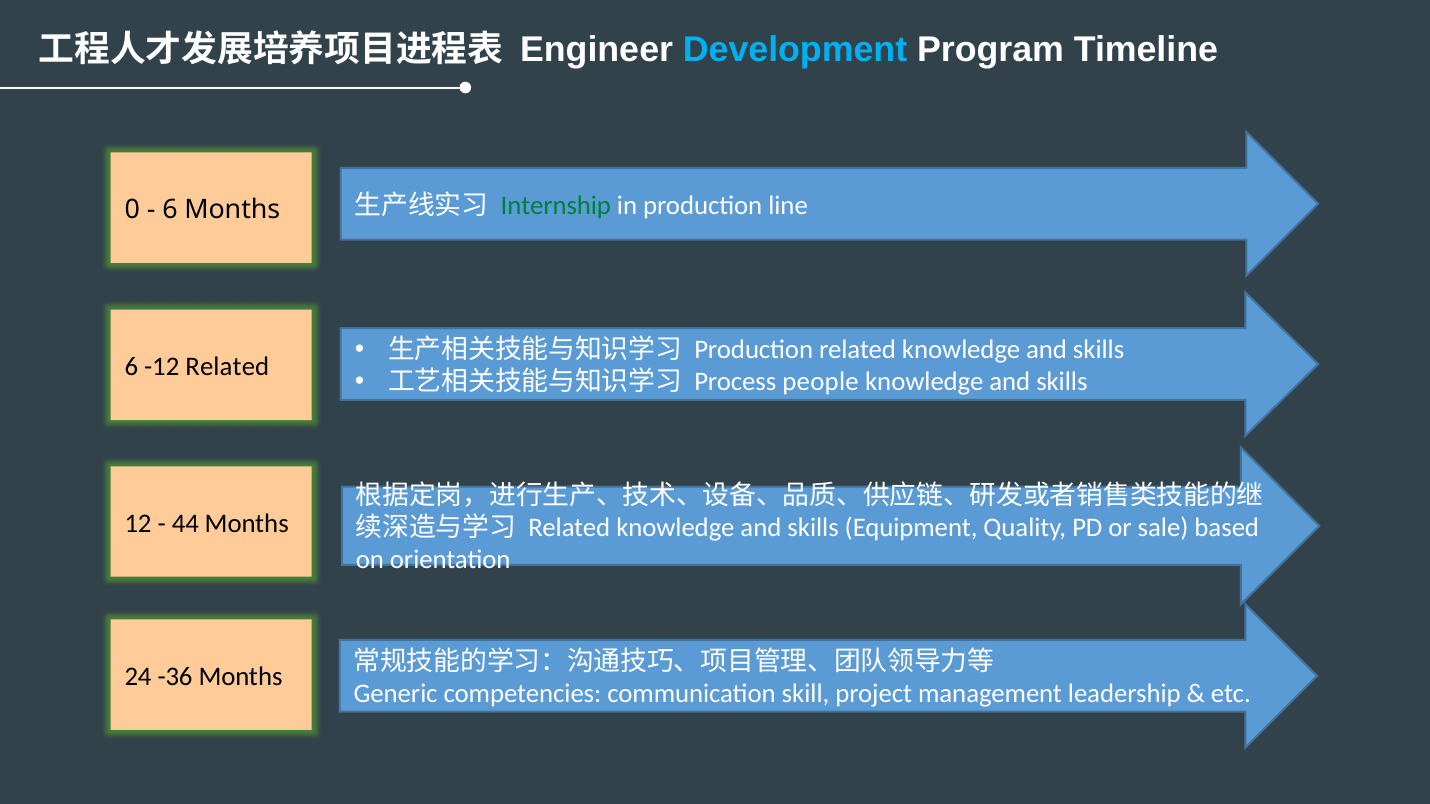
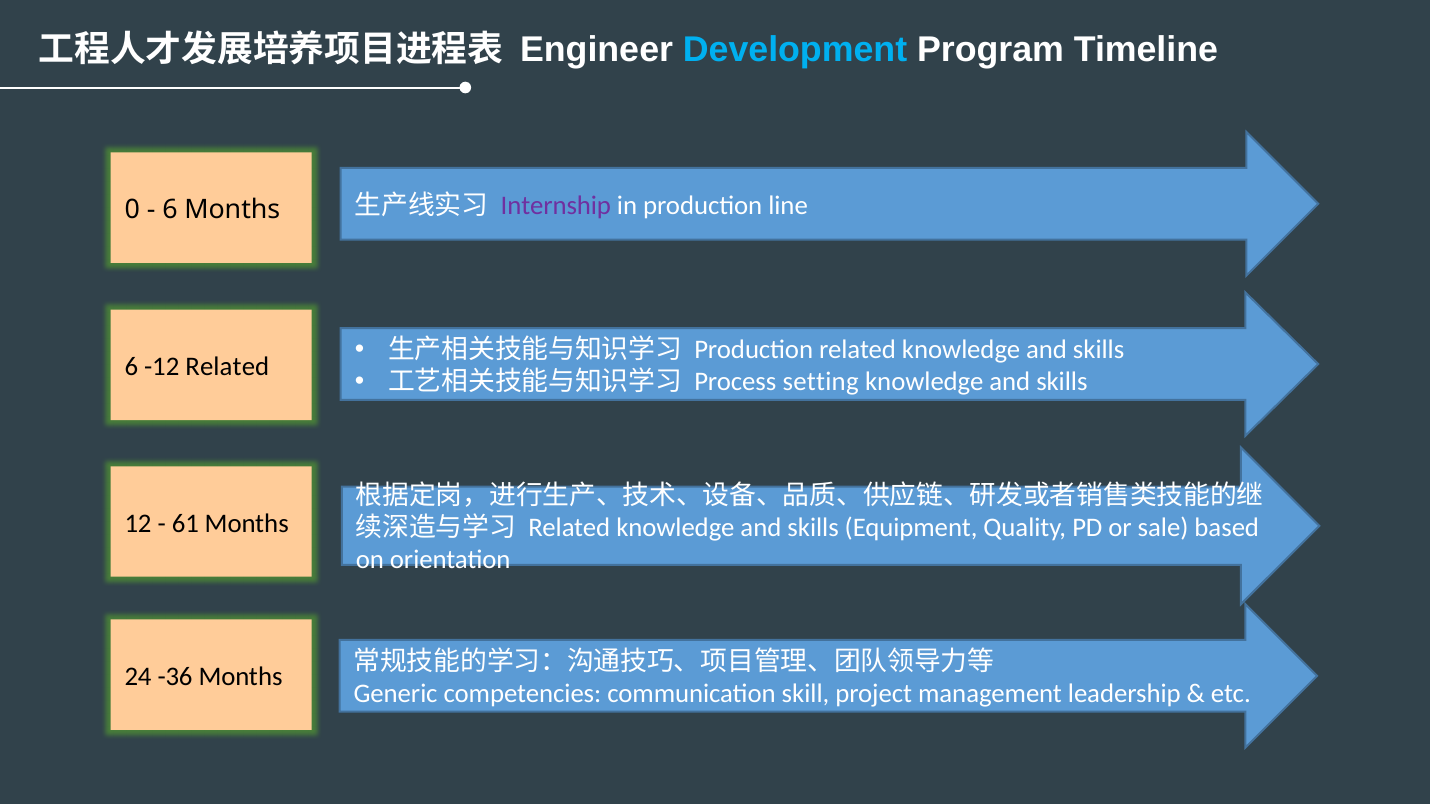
Internship colour: green -> purple (556, 206)
people: people -> setting (821, 382)
44: 44 -> 61 (185, 524)
